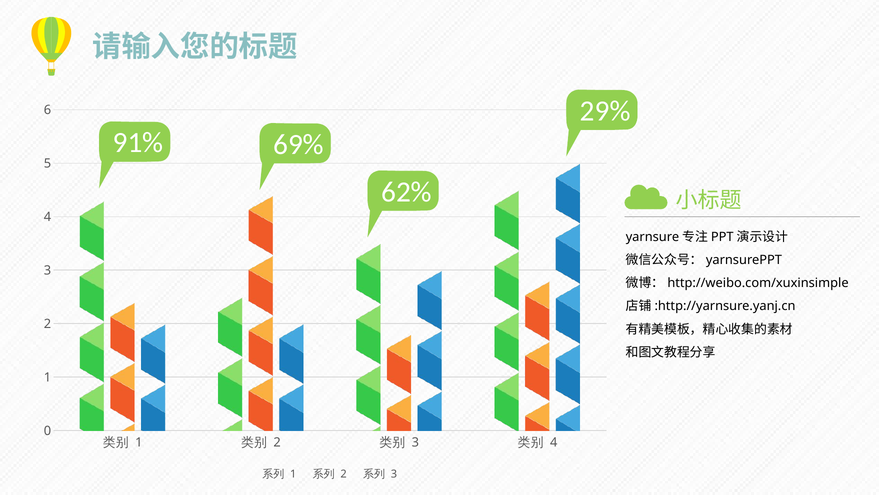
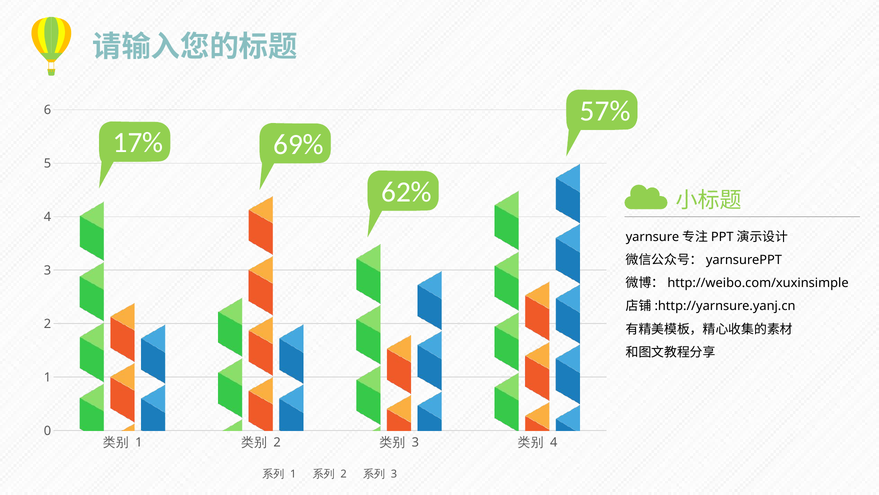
29%: 29% -> 57% (605, 111)
91%: 91% -> 17% (138, 143)
